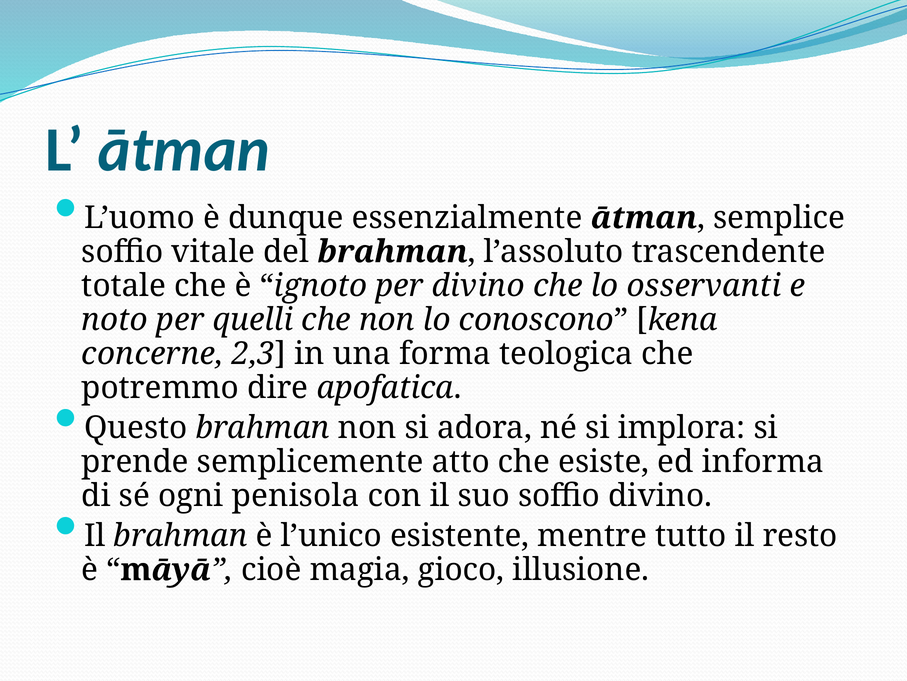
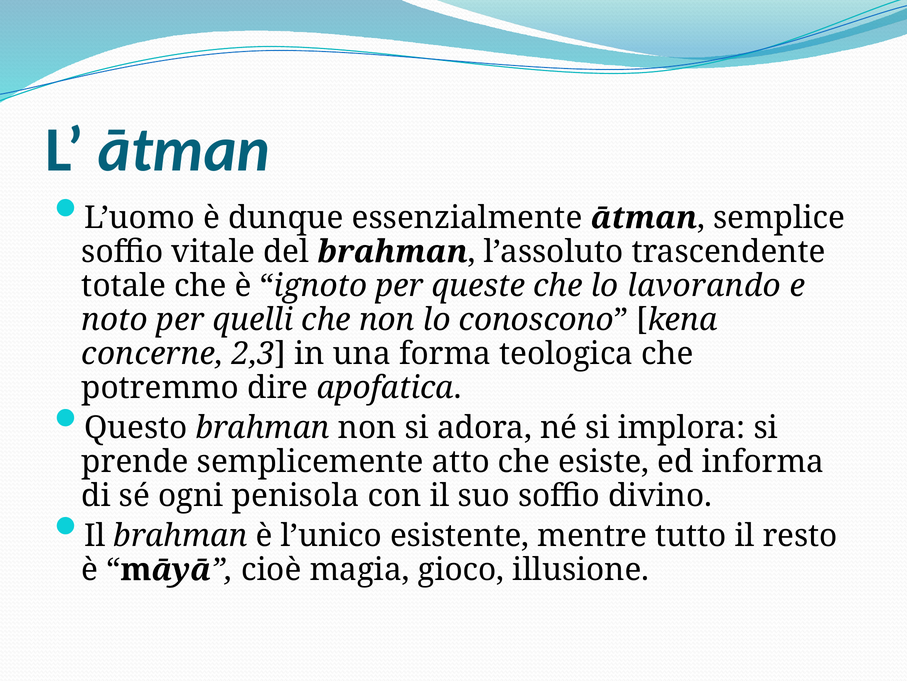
per divino: divino -> queste (478, 286)
osservanti: osservanti -> lavorando (704, 286)
